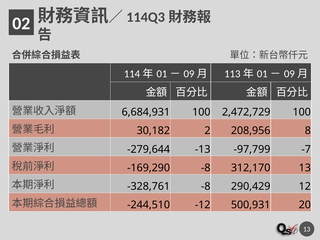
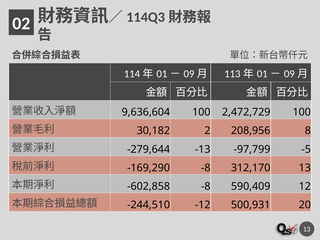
6,684,931: 6,684,931 -> 9,636,604 (146, 112)
-7: -7 -> -5 (306, 149)
-328,761: -328,761 -> -602,858 (149, 186)
290,429: 290,429 -> 590,409 (251, 186)
